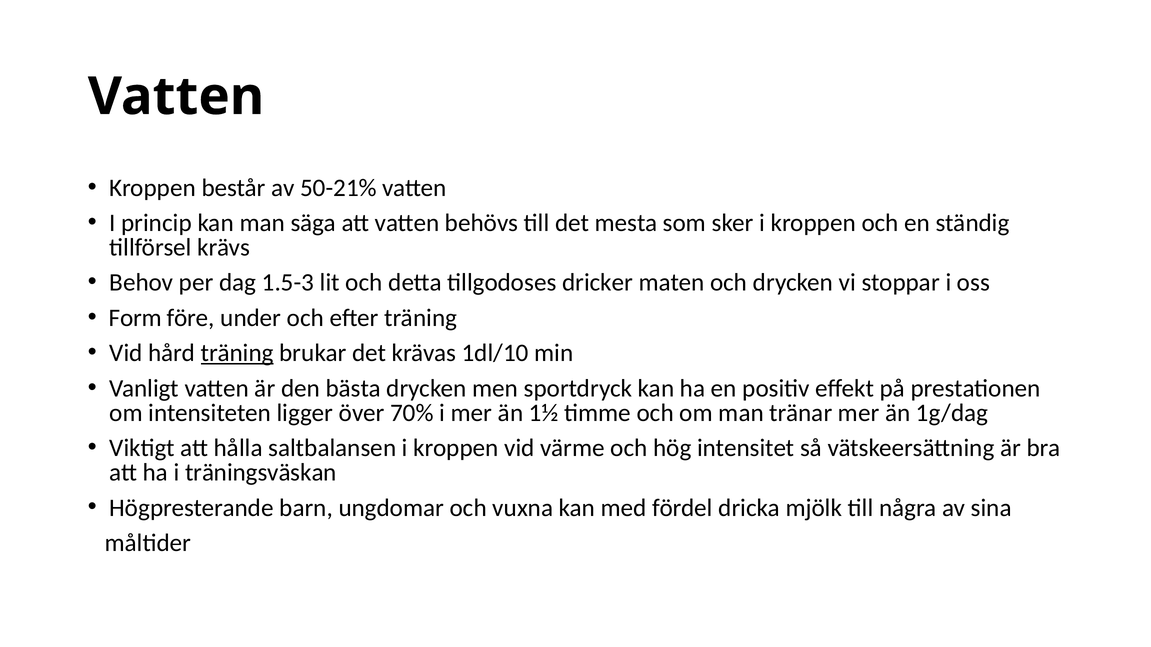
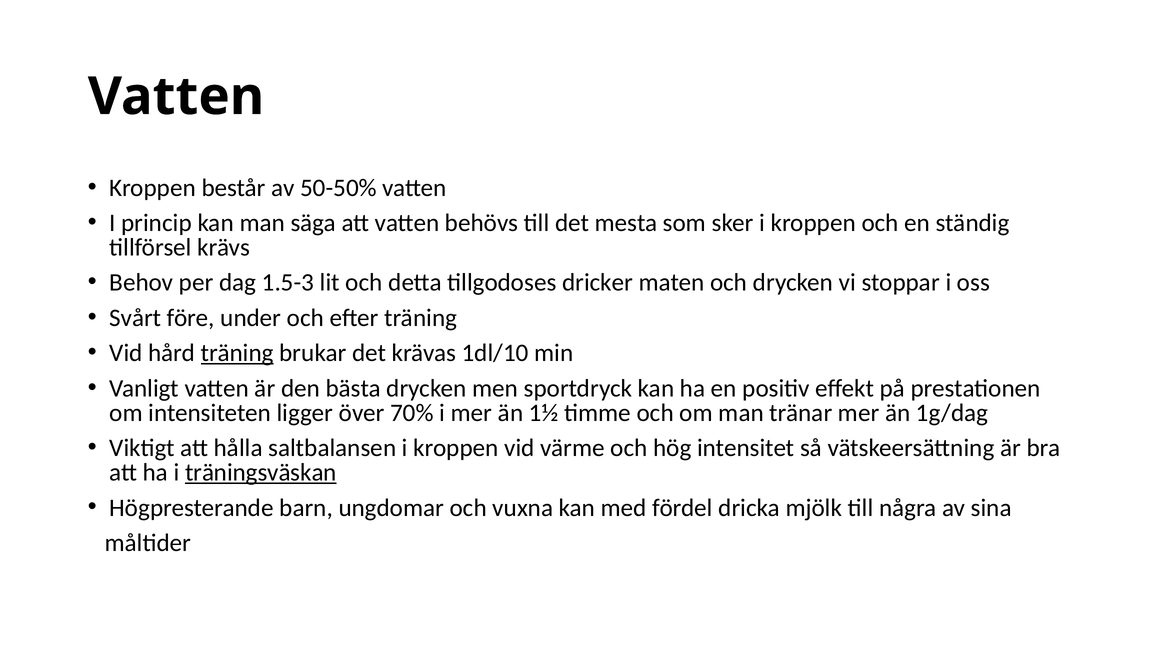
50-21%: 50-21% -> 50-50% (338, 188)
Form: Form -> Svårt (135, 318)
träningsväskan underline: none -> present (261, 473)
